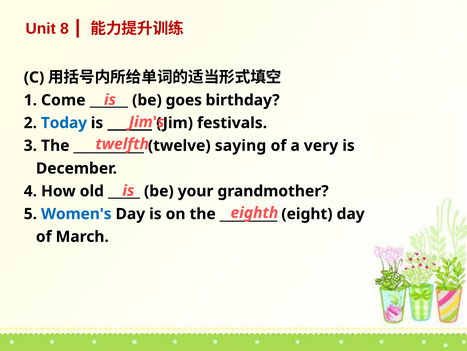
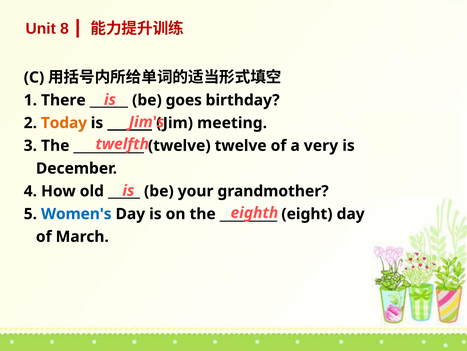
Come: Come -> There (63, 100)
Today colour: blue -> orange (64, 123)
festivals: festivals -> meeting (232, 123)
twelve saying: saying -> twelve (241, 145)
